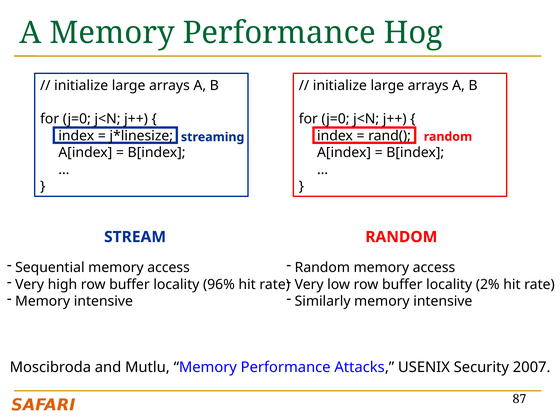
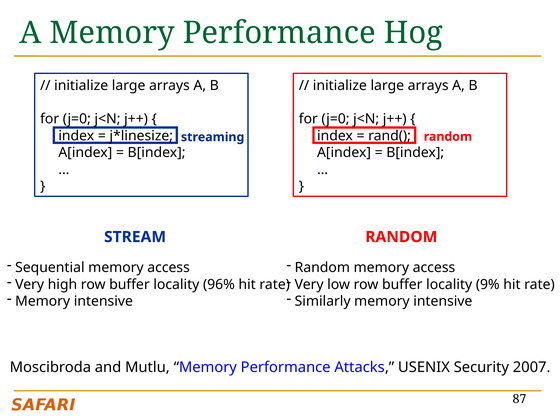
2%: 2% -> 9% (488, 284)
